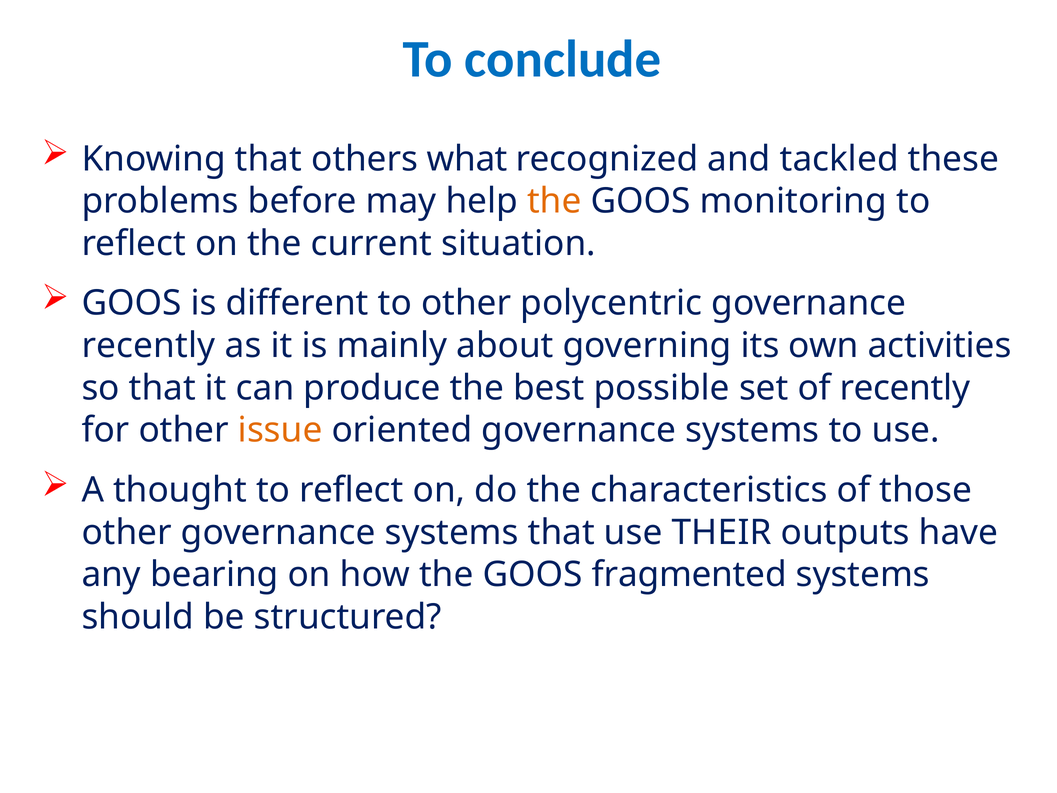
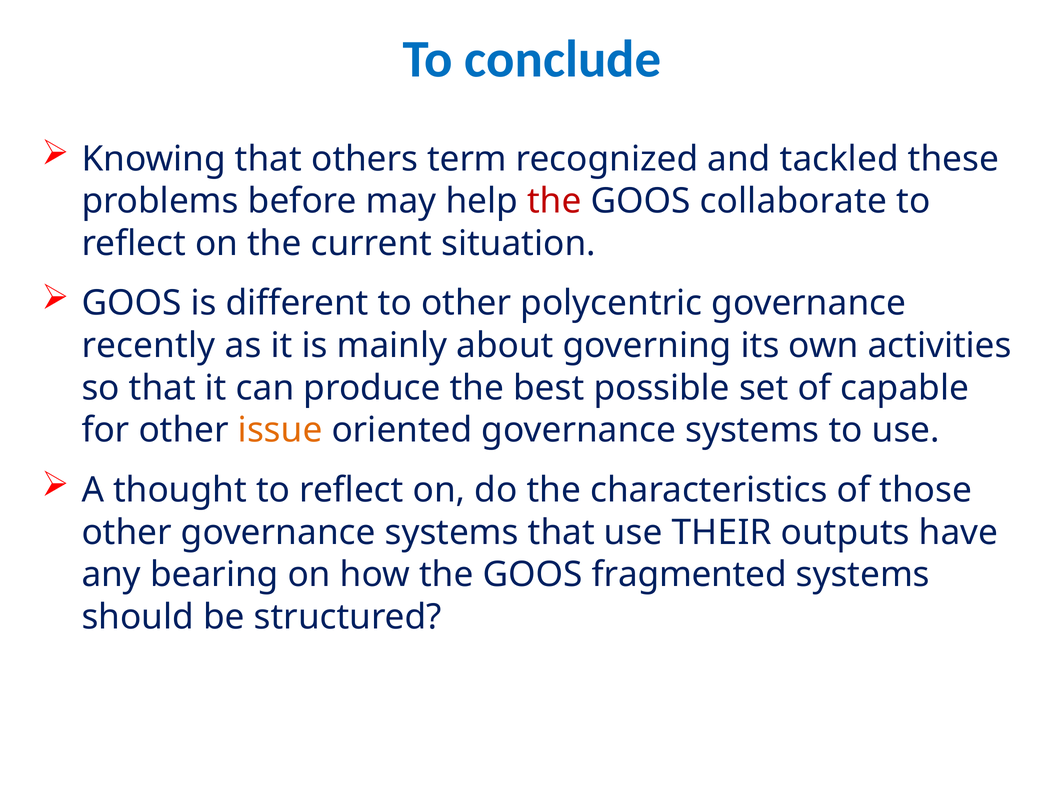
what: what -> term (467, 159)
the colour: orange -> red (554, 201)
monitoring: monitoring -> collaborate (793, 201)
of recently: recently -> capable (905, 388)
